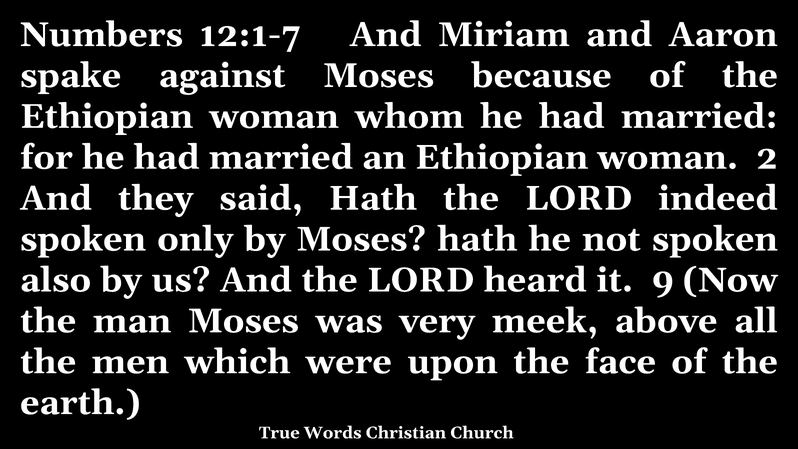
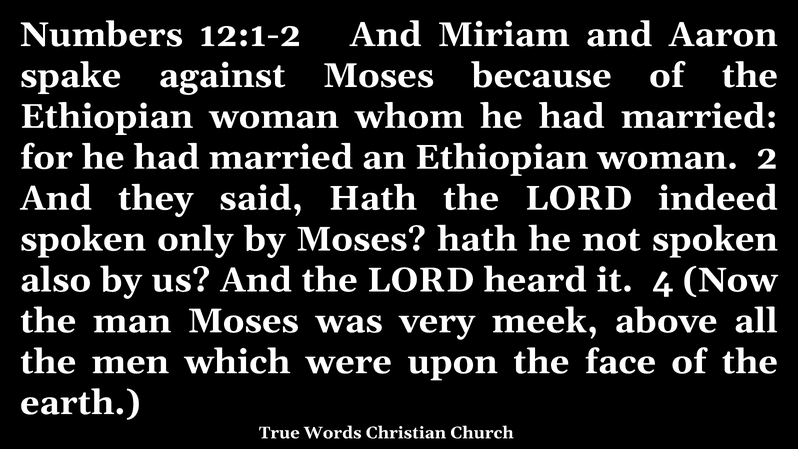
12:1-7: 12:1-7 -> 12:1-2 (250, 35)
9: 9 -> 4 (663, 280)
